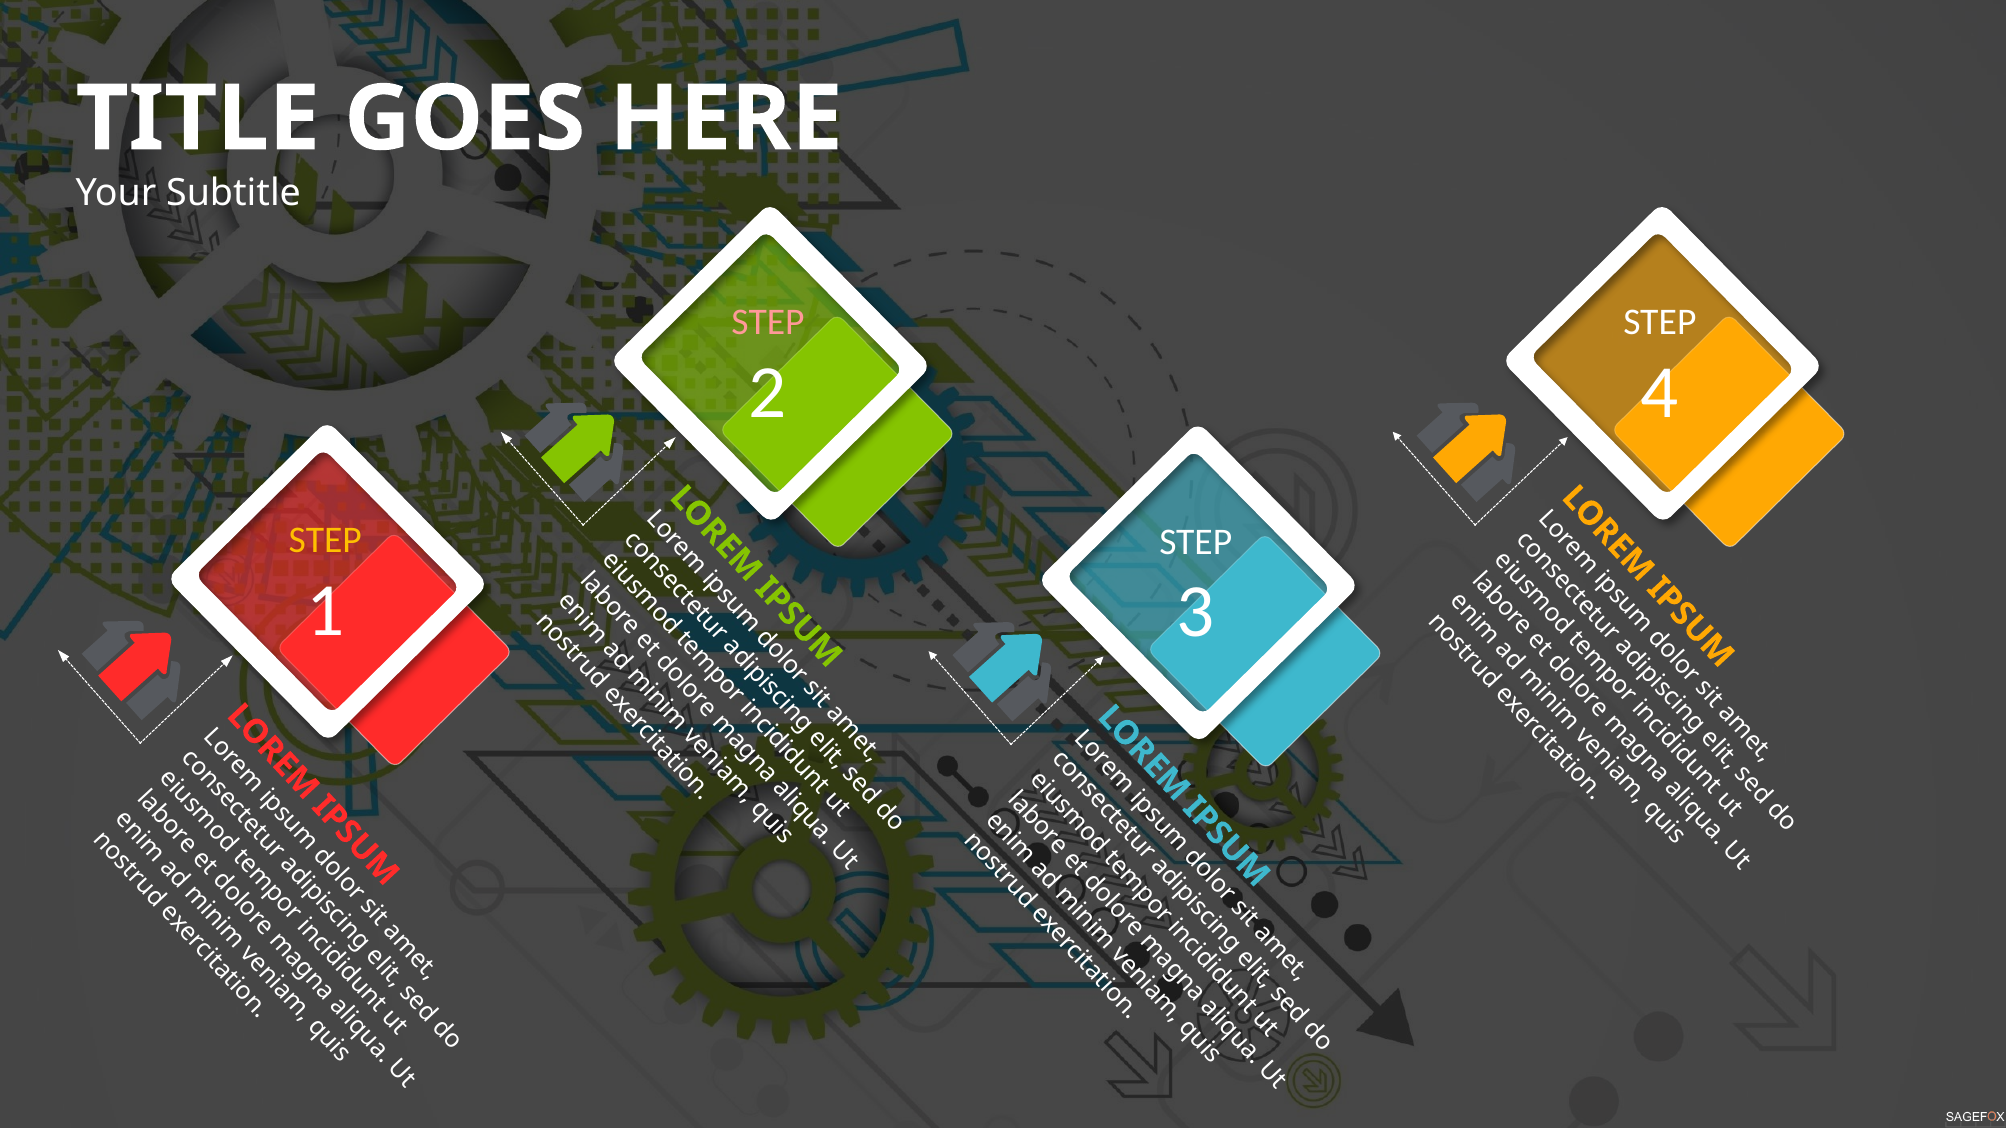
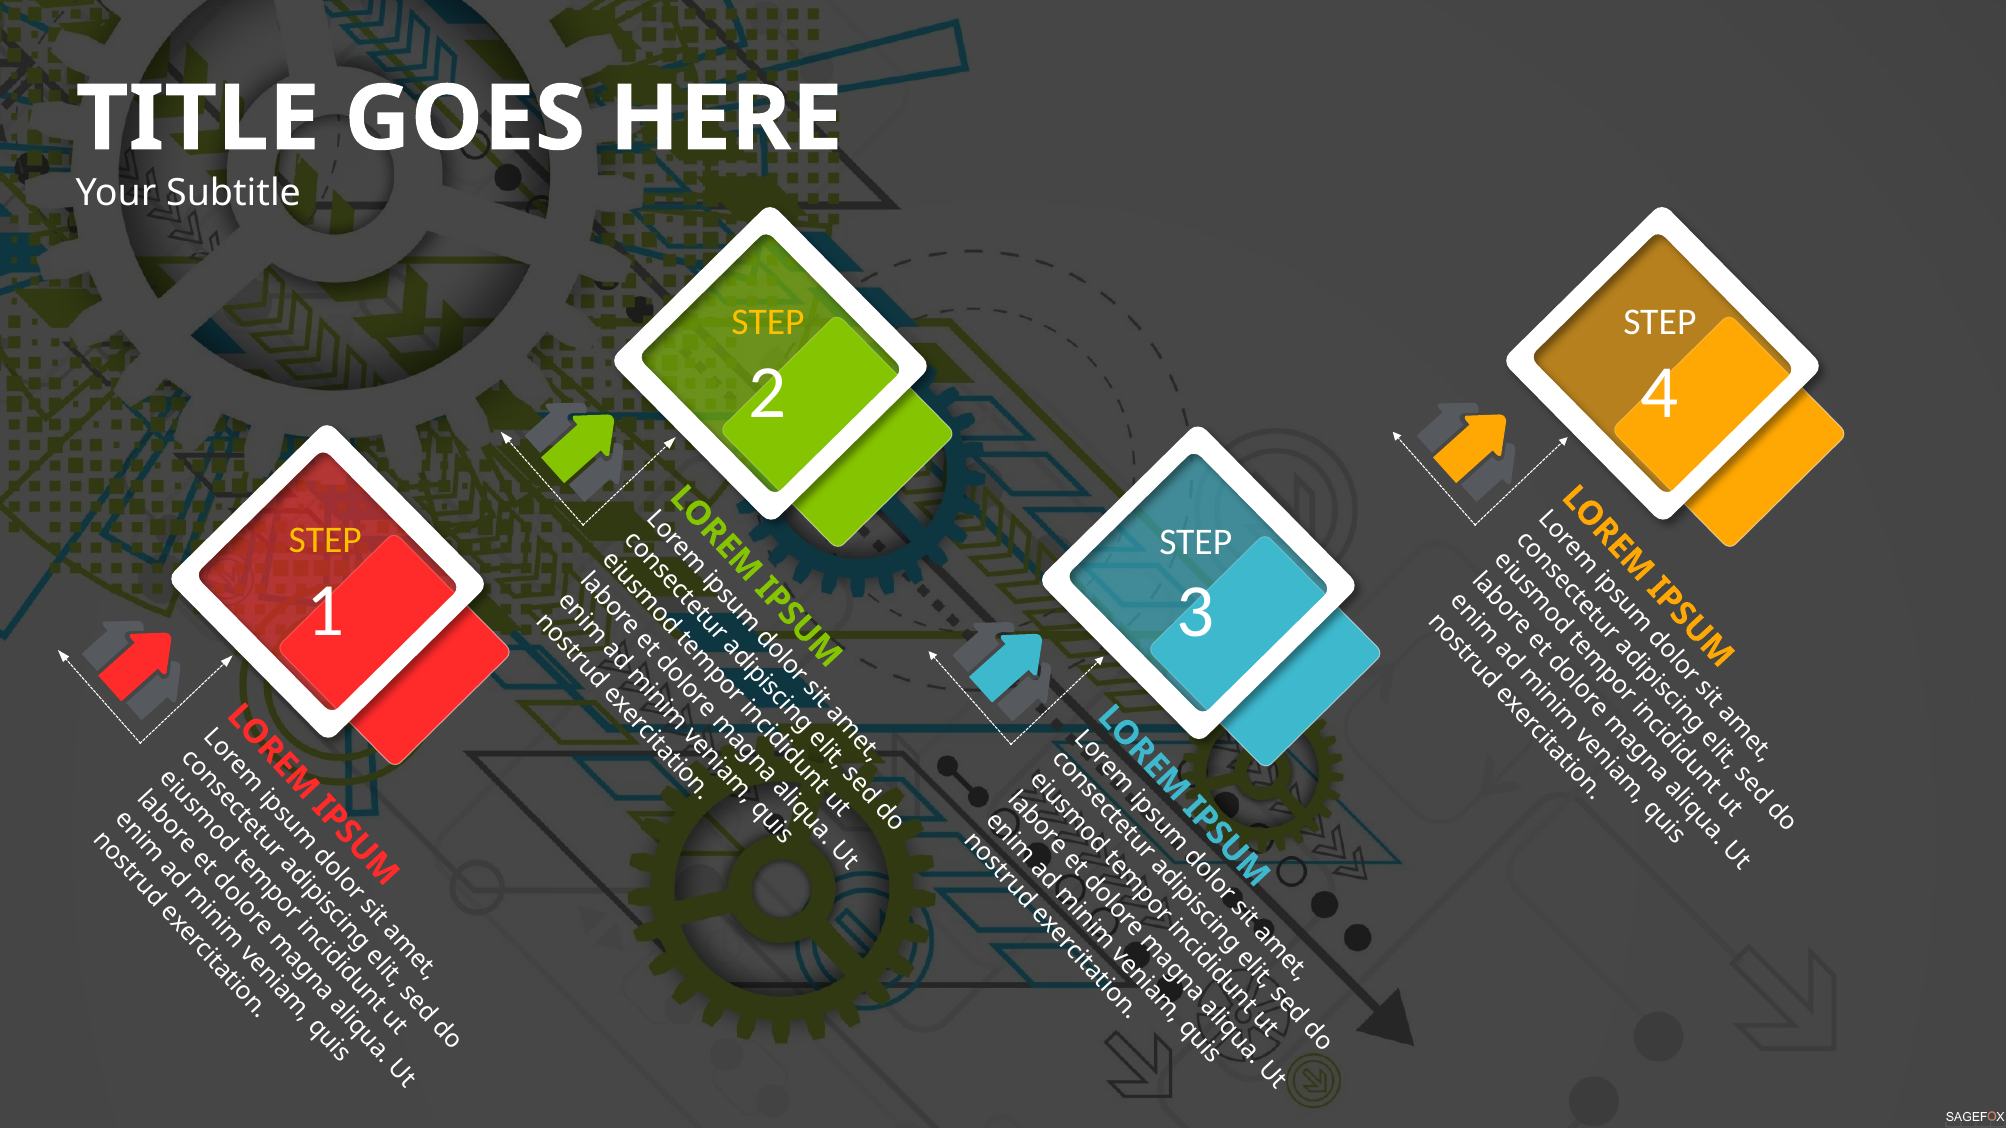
STEP colour: pink -> yellow (768, 322)
